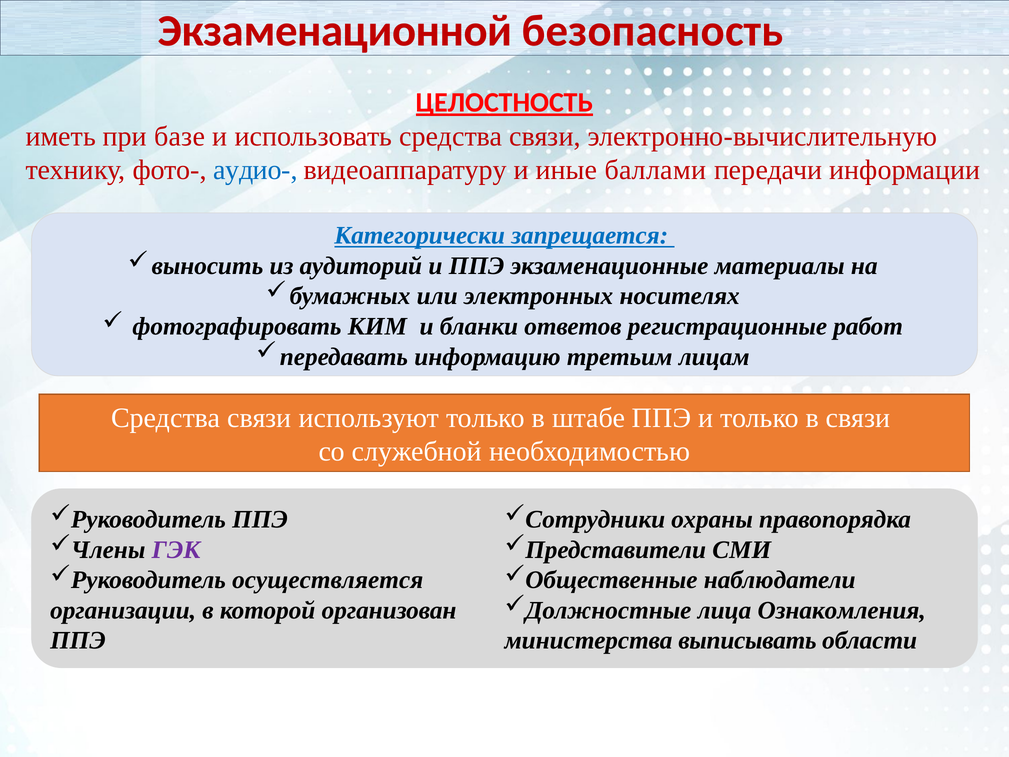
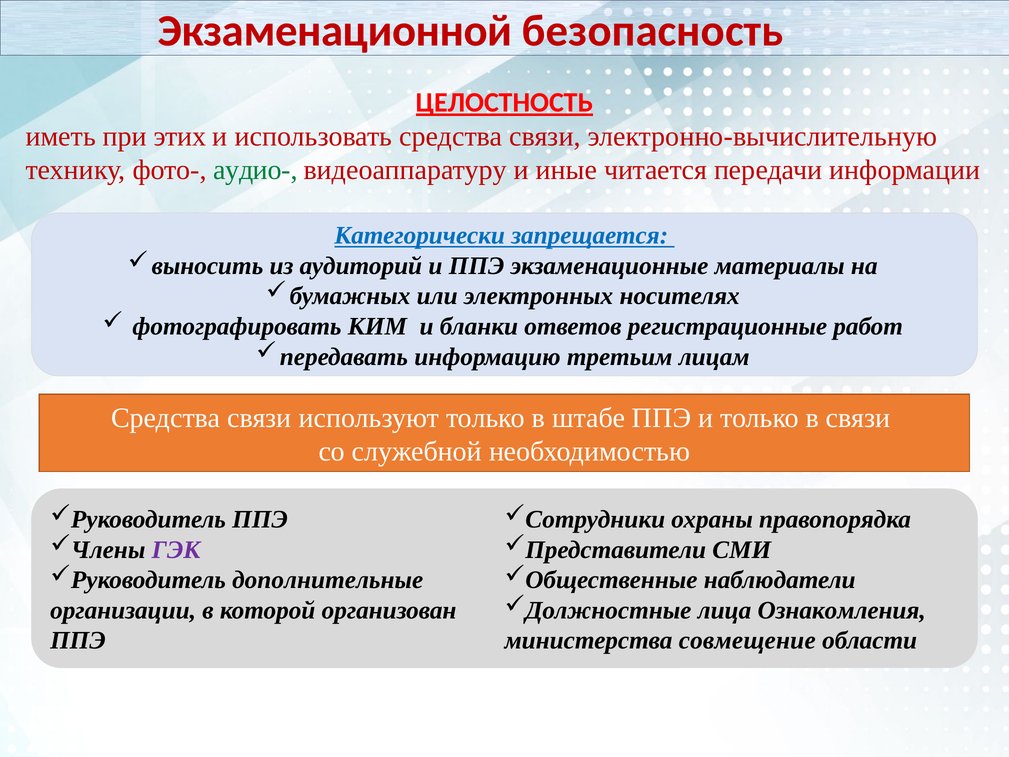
базе: базе -> этих (180, 136)
аудио- colour: blue -> green (255, 170)
баллами: баллами -> читается (656, 170)
осуществляется: осуществляется -> дополнительные (328, 580)
выписывать: выписывать -> совмещение (747, 640)
